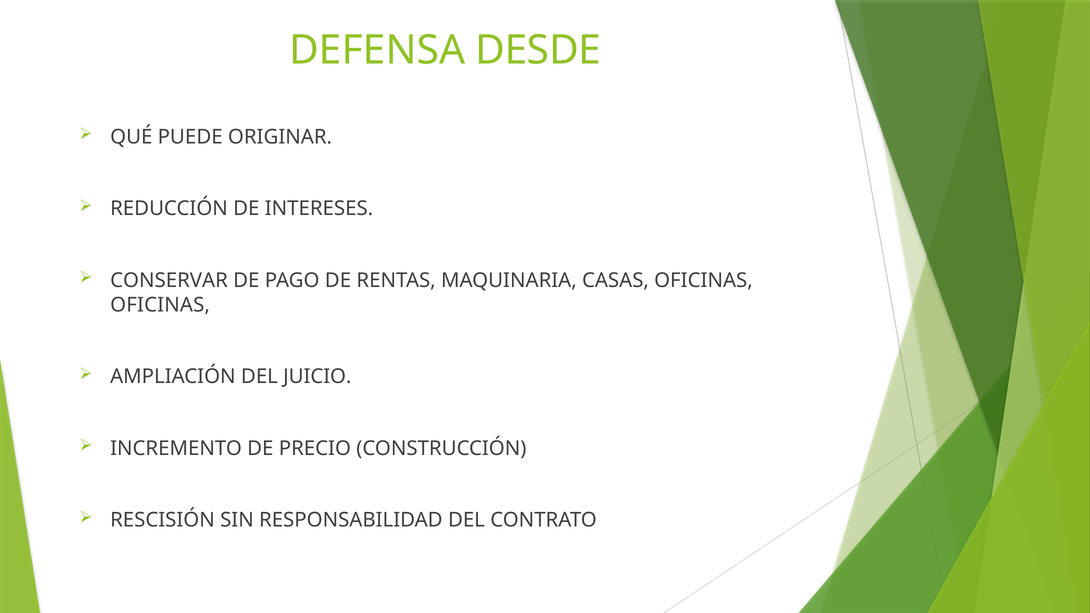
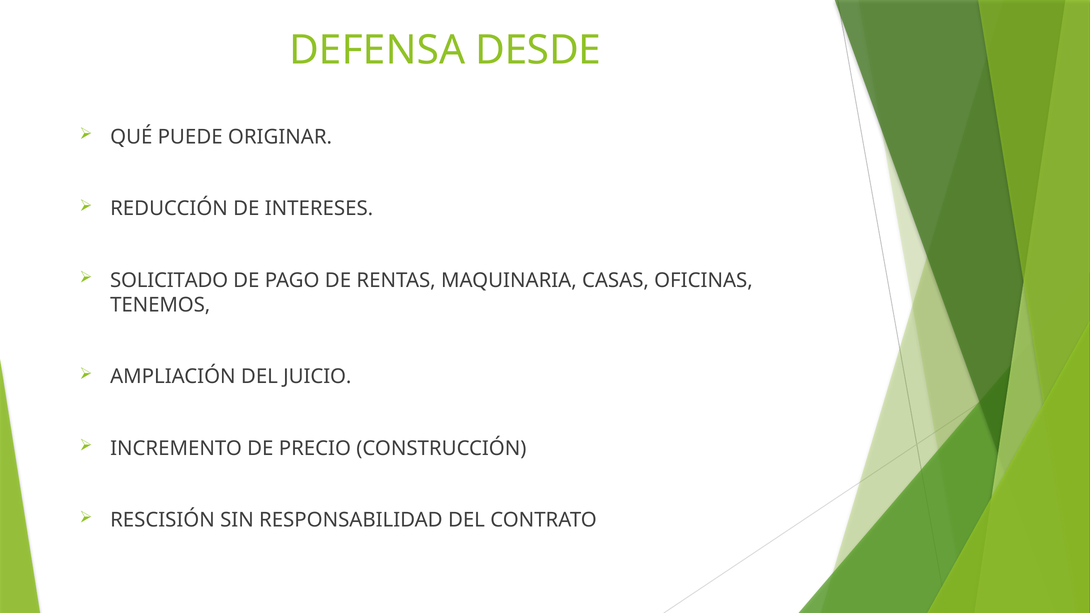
CONSERVAR: CONSERVAR -> SOLICITADO (169, 280)
OFICINAS: OFICINAS -> TENEMOS (160, 305)
